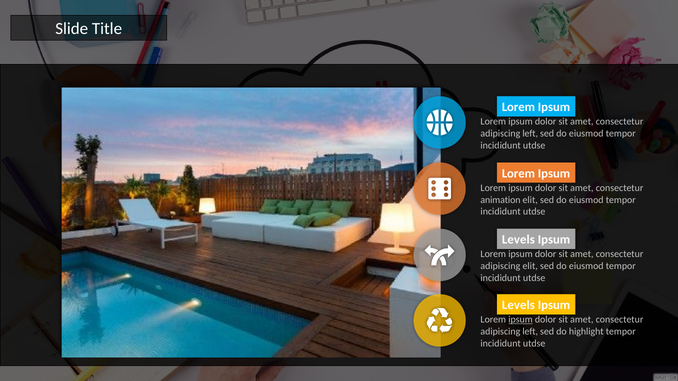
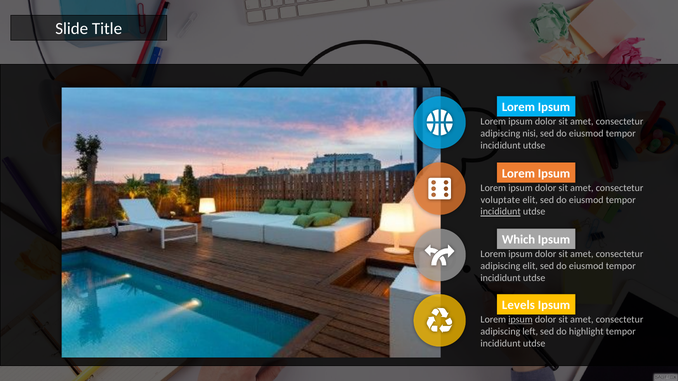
left: left -> nisi (530, 134)
animation: animation -> voluptate (500, 200)
incididunt underline: none -> present (501, 212)
Levels: Levels -> Which (518, 240)
